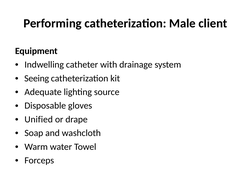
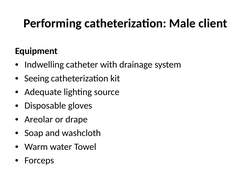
Unified: Unified -> Areolar (39, 120)
